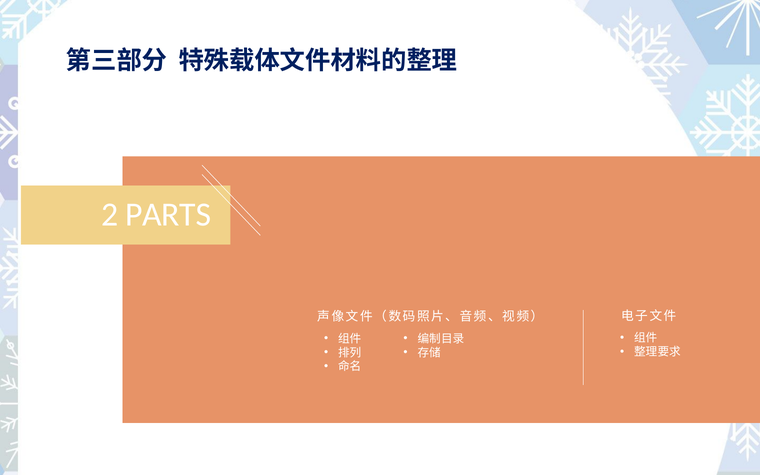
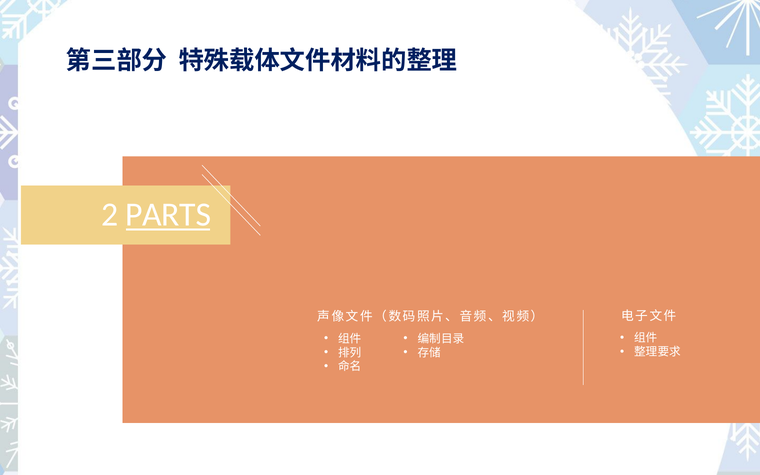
PARTS underline: none -> present (168, 215)
